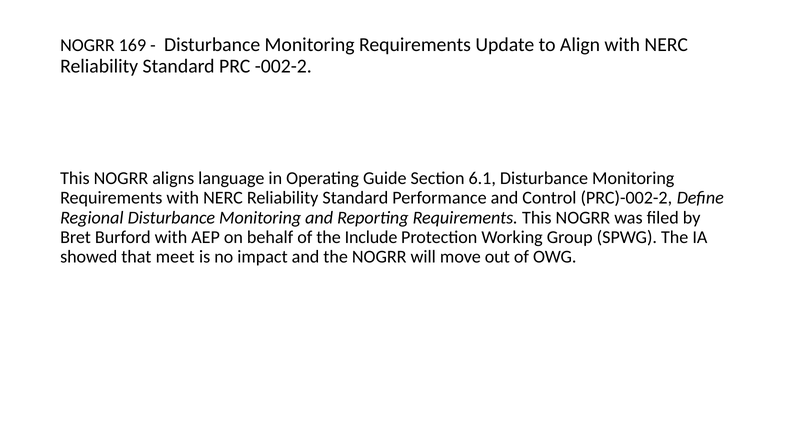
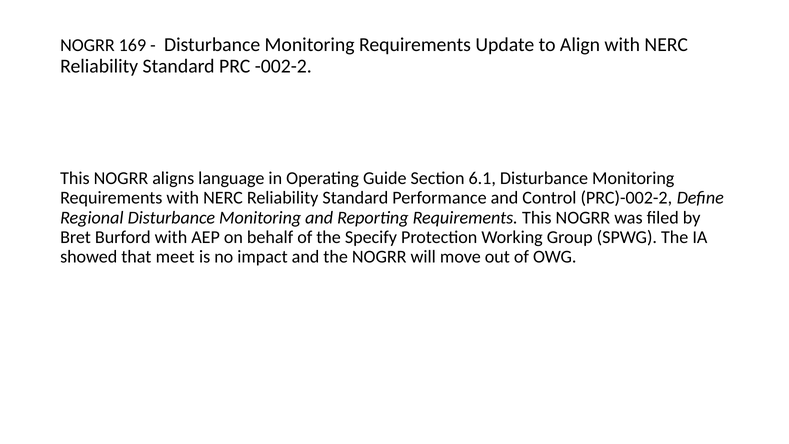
Include: Include -> Specify (371, 237)
